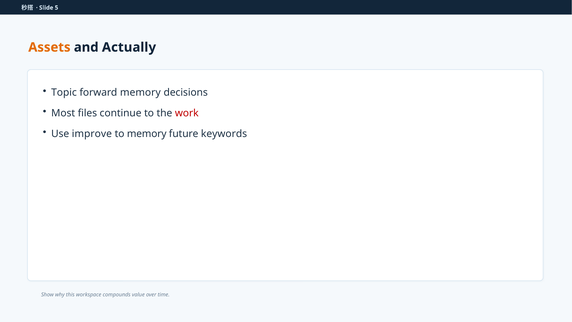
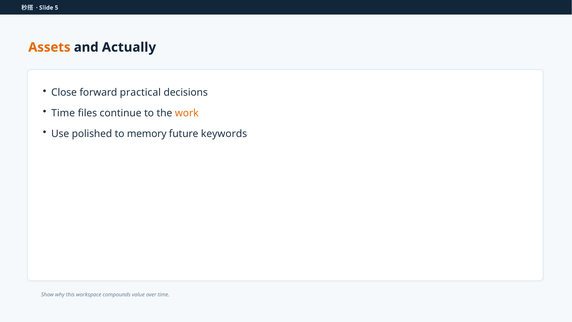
Topic: Topic -> Close (64, 93)
forward memory: memory -> practical (140, 93)
Most: Most -> Time (63, 113)
work colour: red -> orange (187, 113)
improve: improve -> polished (92, 134)
